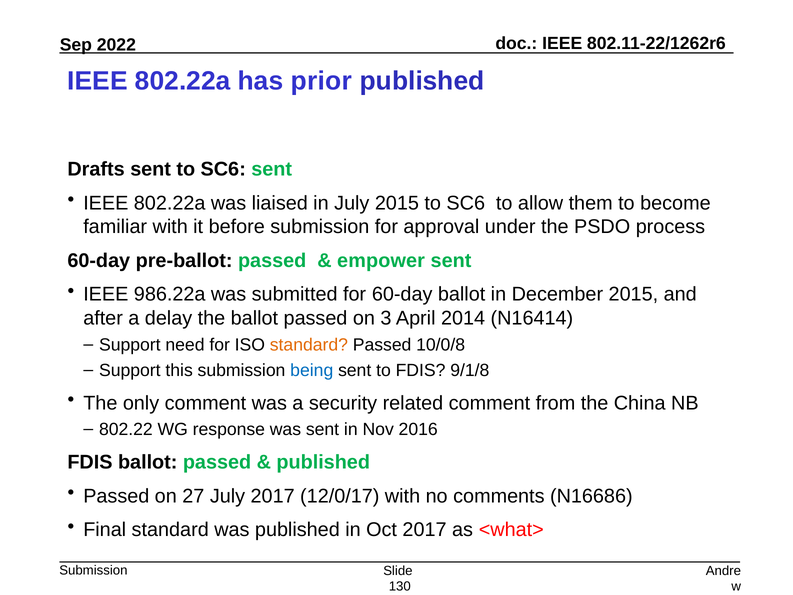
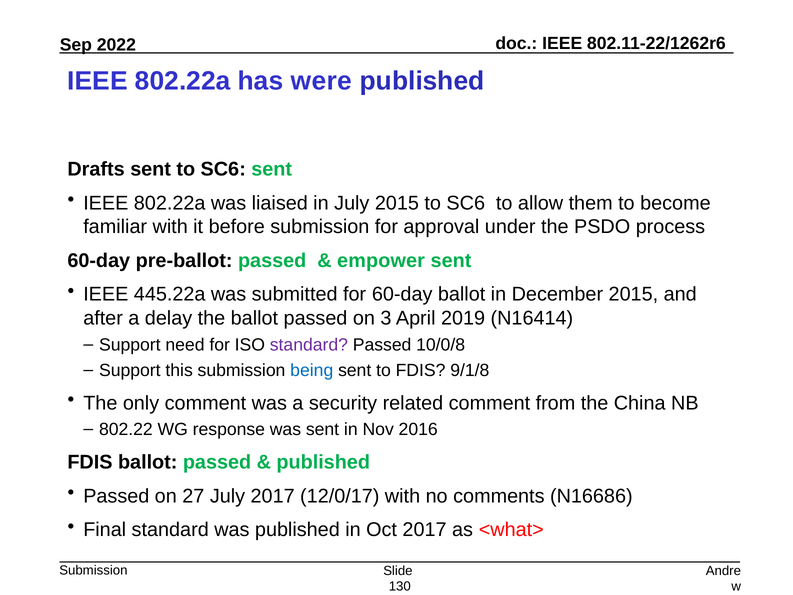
prior: prior -> were (321, 81)
986.22a: 986.22a -> 445.22a (170, 294)
2014: 2014 -> 2019 (463, 318)
standard colour: orange -> purple (309, 345)
